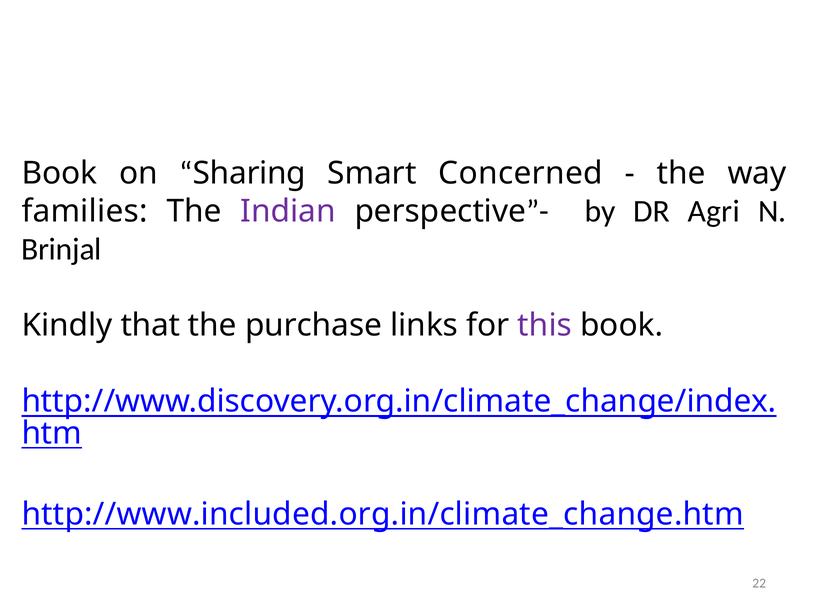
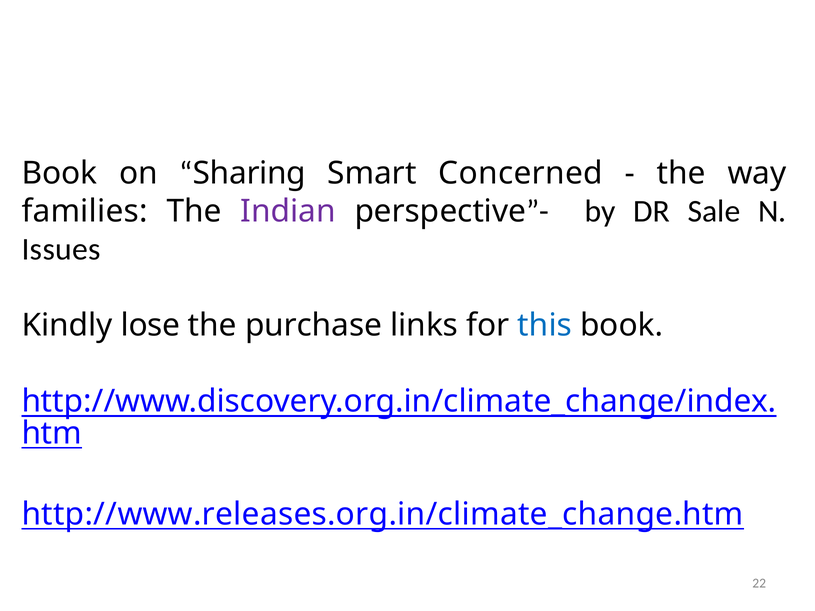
Agri: Agri -> Sale (714, 211)
Brinjal: Brinjal -> Issues (61, 249)
that: that -> lose (150, 326)
this colour: purple -> blue (545, 326)
http://www.included.org.in/climate_change.htm: http://www.included.org.in/climate_change.htm -> http://www.releases.org.in/climate_change.htm (383, 514)
